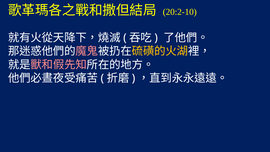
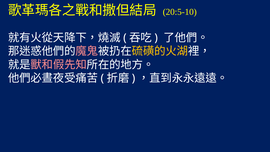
20:2-10: 20:2-10 -> 20:5-10 (180, 12)
